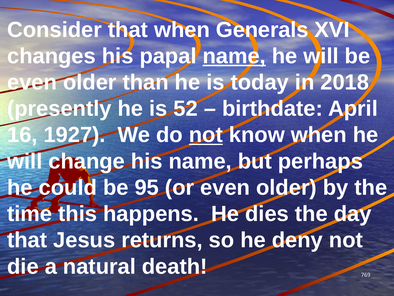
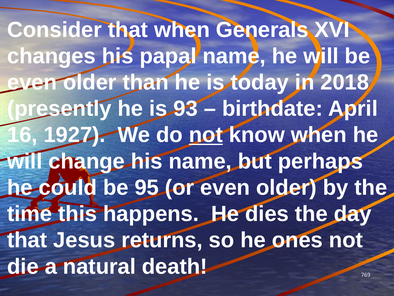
name underline: present -> none (234, 56)
52: 52 -> 93 (186, 109)
deny: deny -> ones (297, 240)
